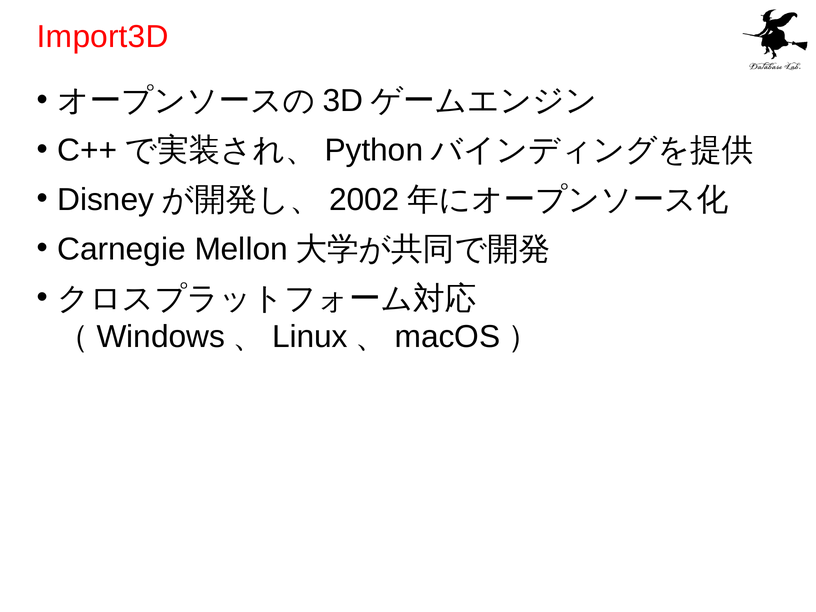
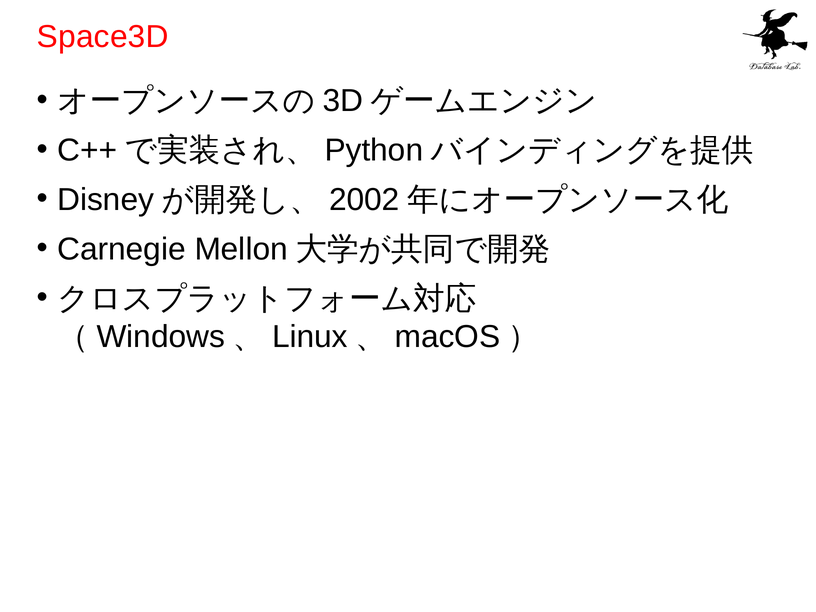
Import3D: Import3D -> Space3D (103, 37)
